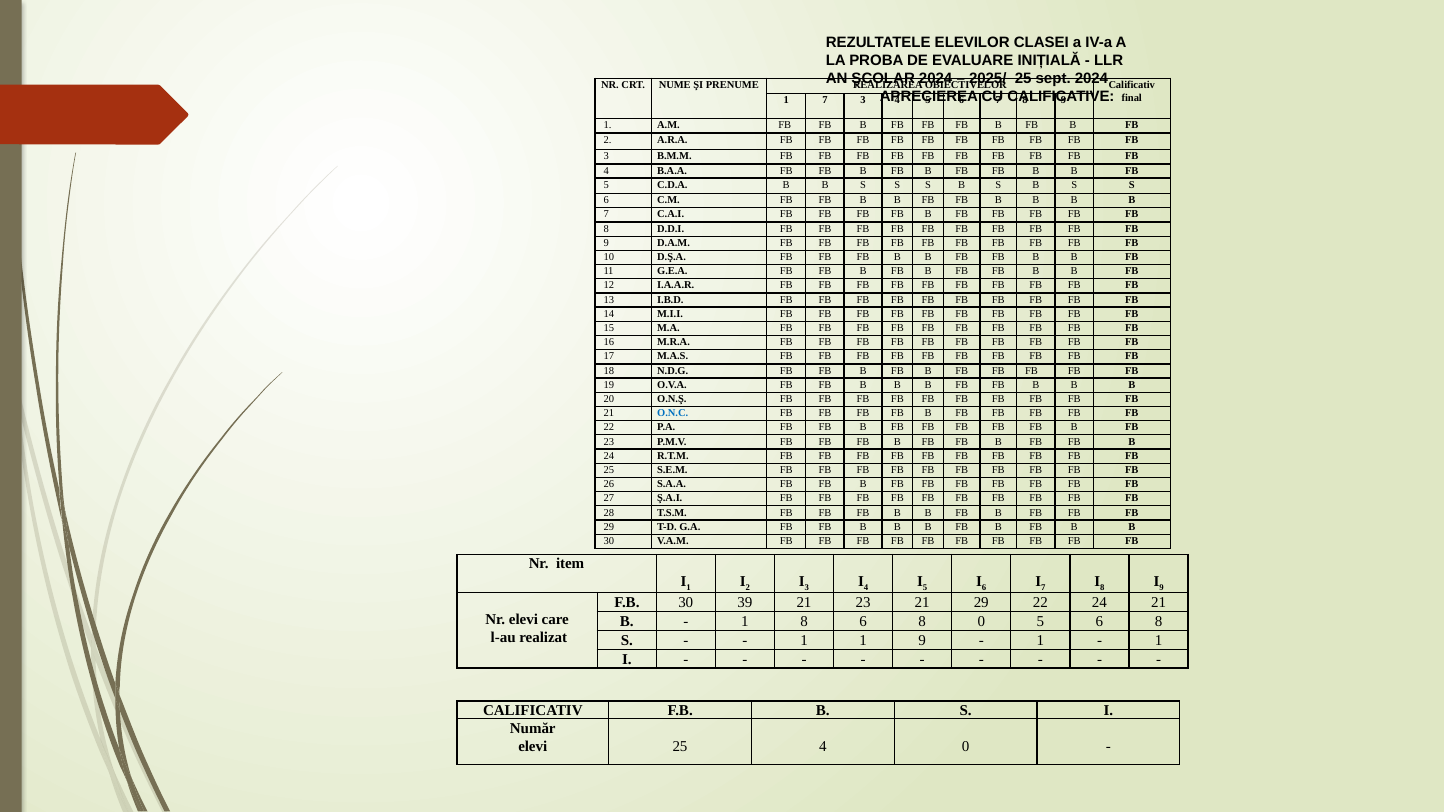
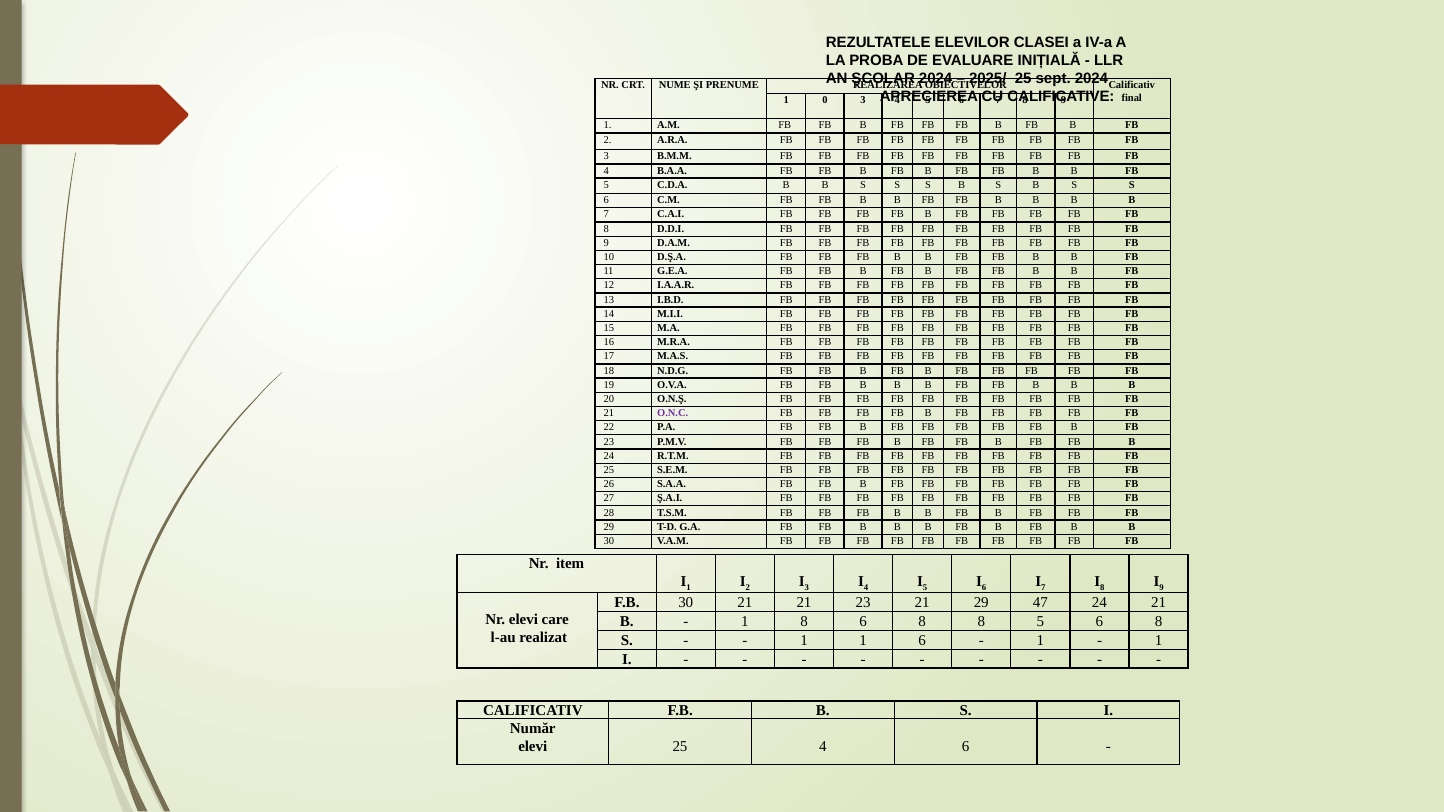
1 7: 7 -> 0 (825, 100)
O.N.C colour: blue -> purple (673, 413)
30 39: 39 -> 21 (745, 602)
29 22: 22 -> 47 (1040, 602)
8 0: 0 -> 8 (981, 621)
1 9: 9 -> 6 (922, 640)
4 0: 0 -> 6 (966, 746)
